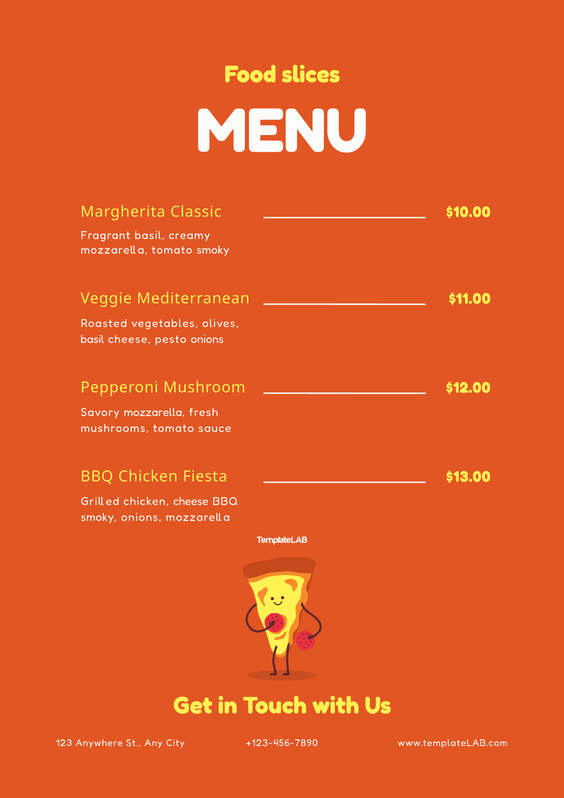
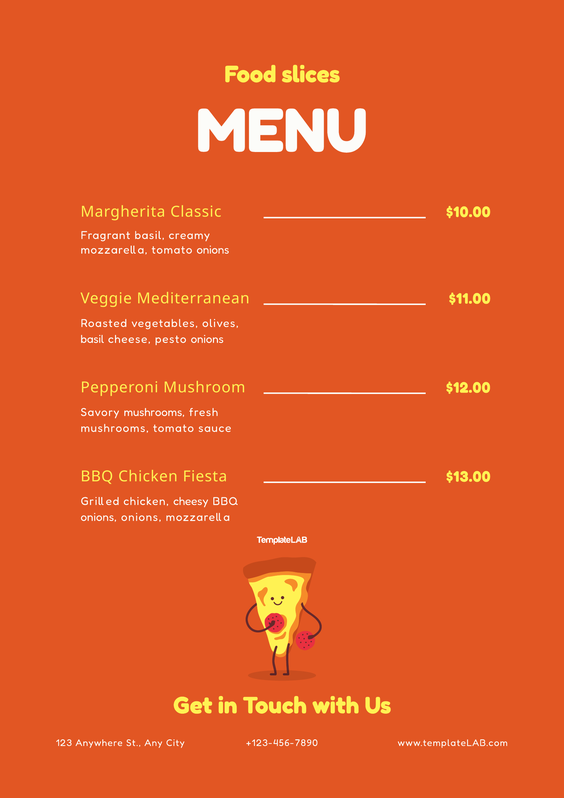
tomato smoky: smoky -> onions (213, 250)
Savory mozzarella: mozzarella -> mushrooms (154, 412)
chicken cheese: cheese -> cheesy (191, 501)
smoky: smoky -> onions (99, 517)
